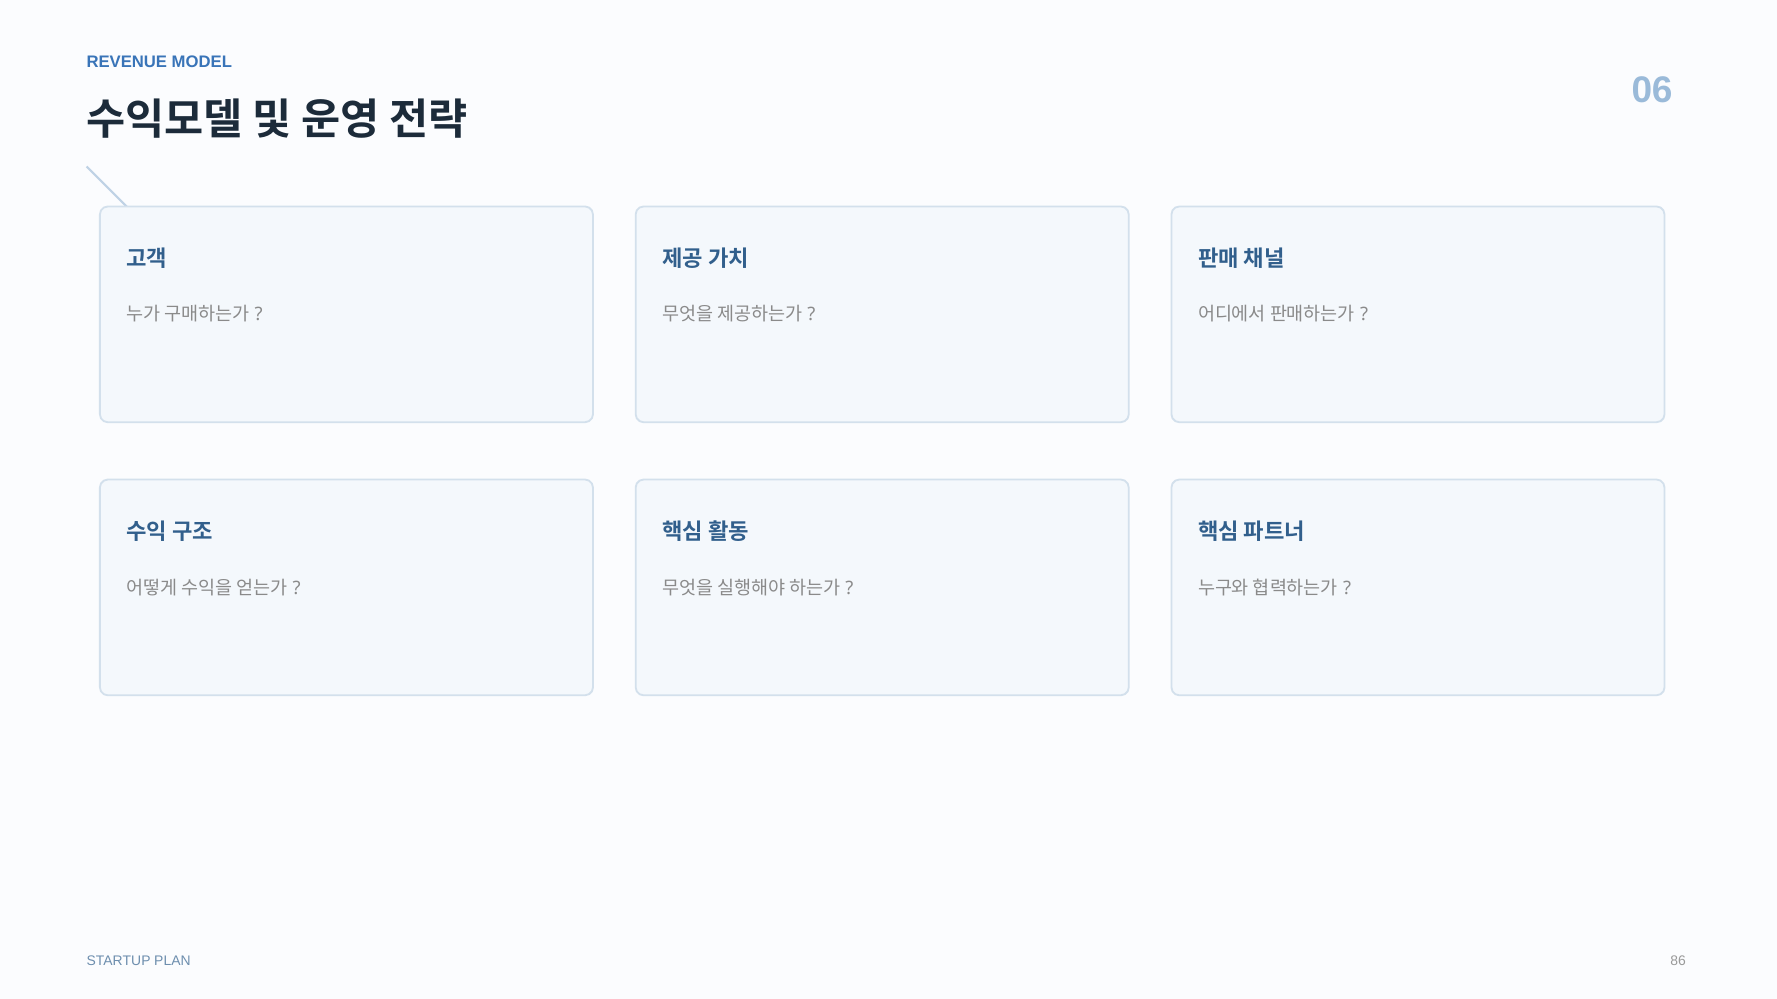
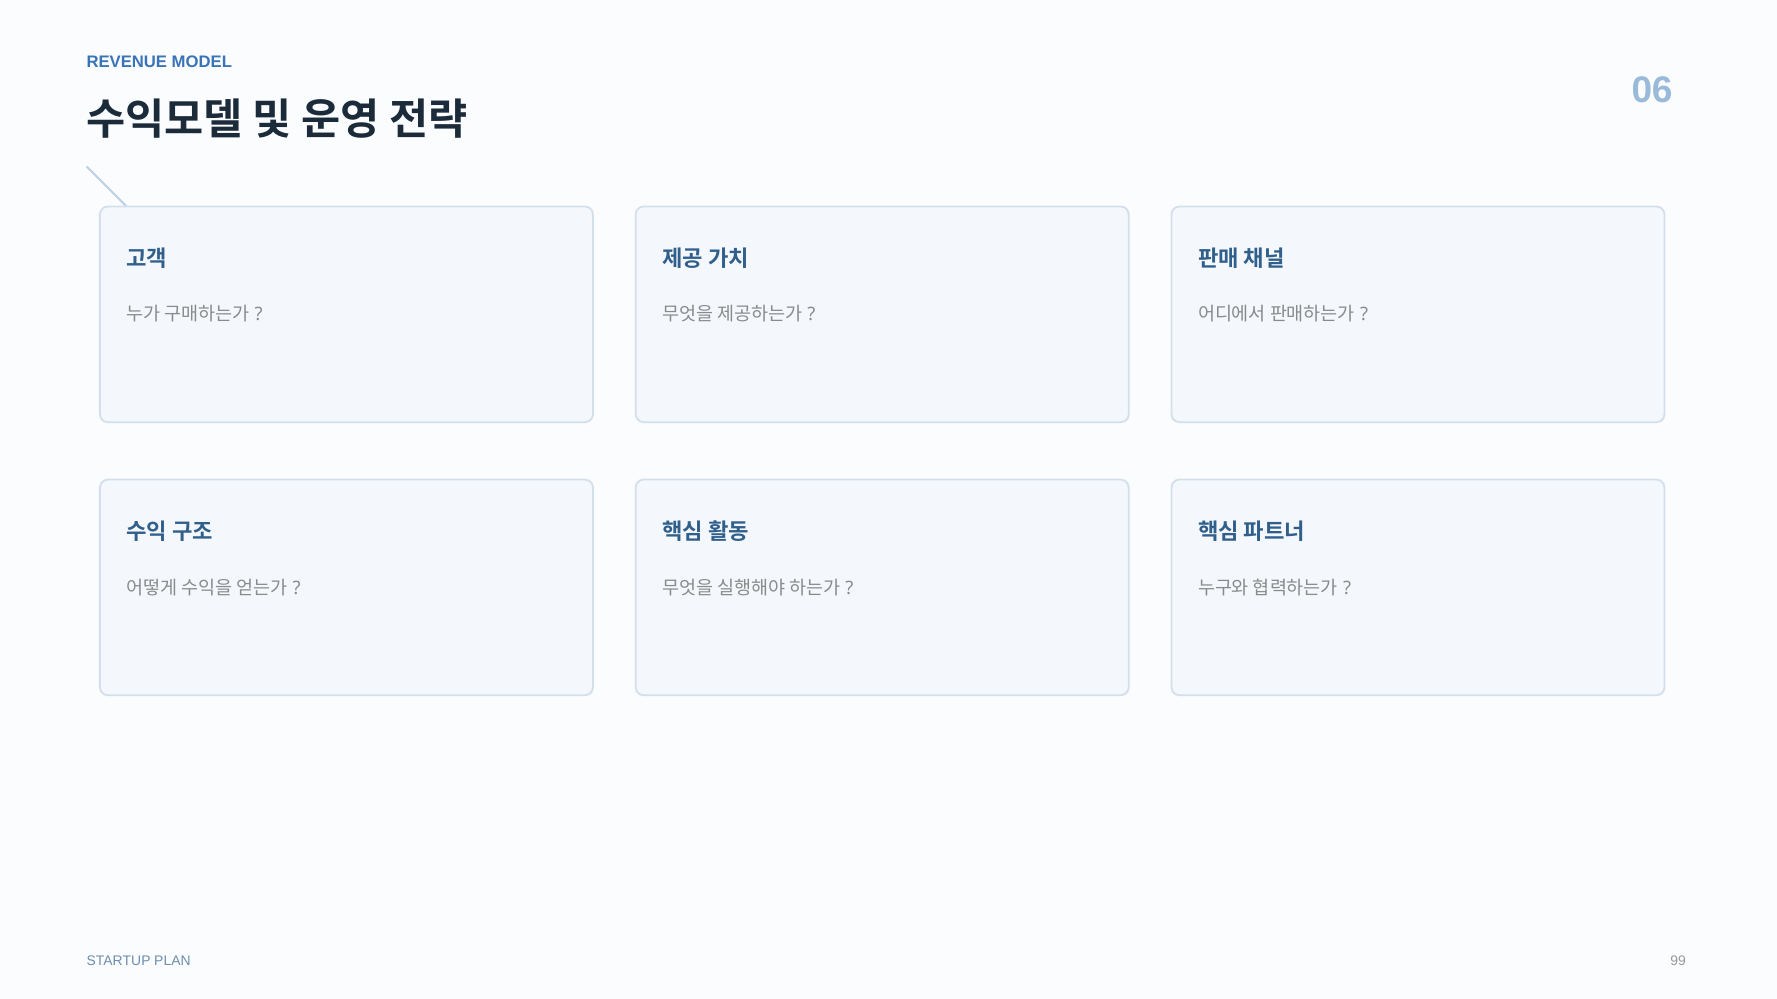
86: 86 -> 99 (1678, 961)
